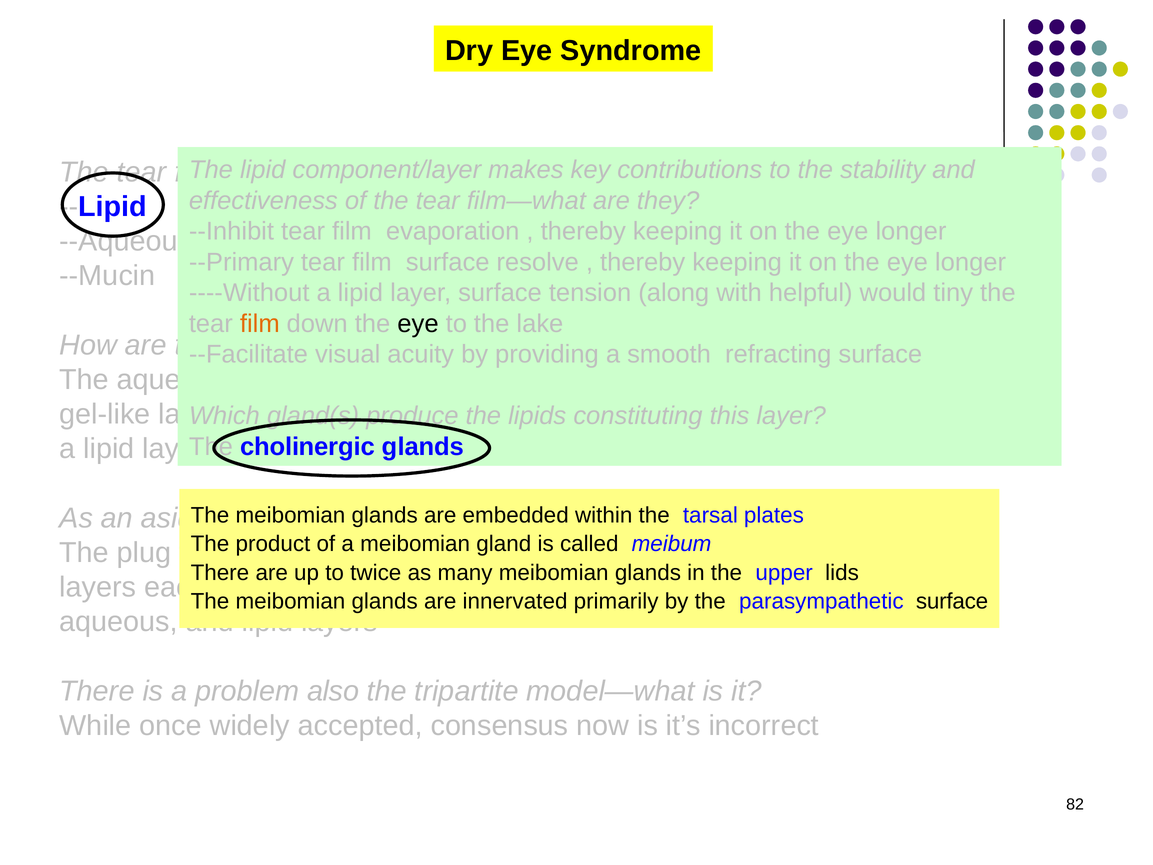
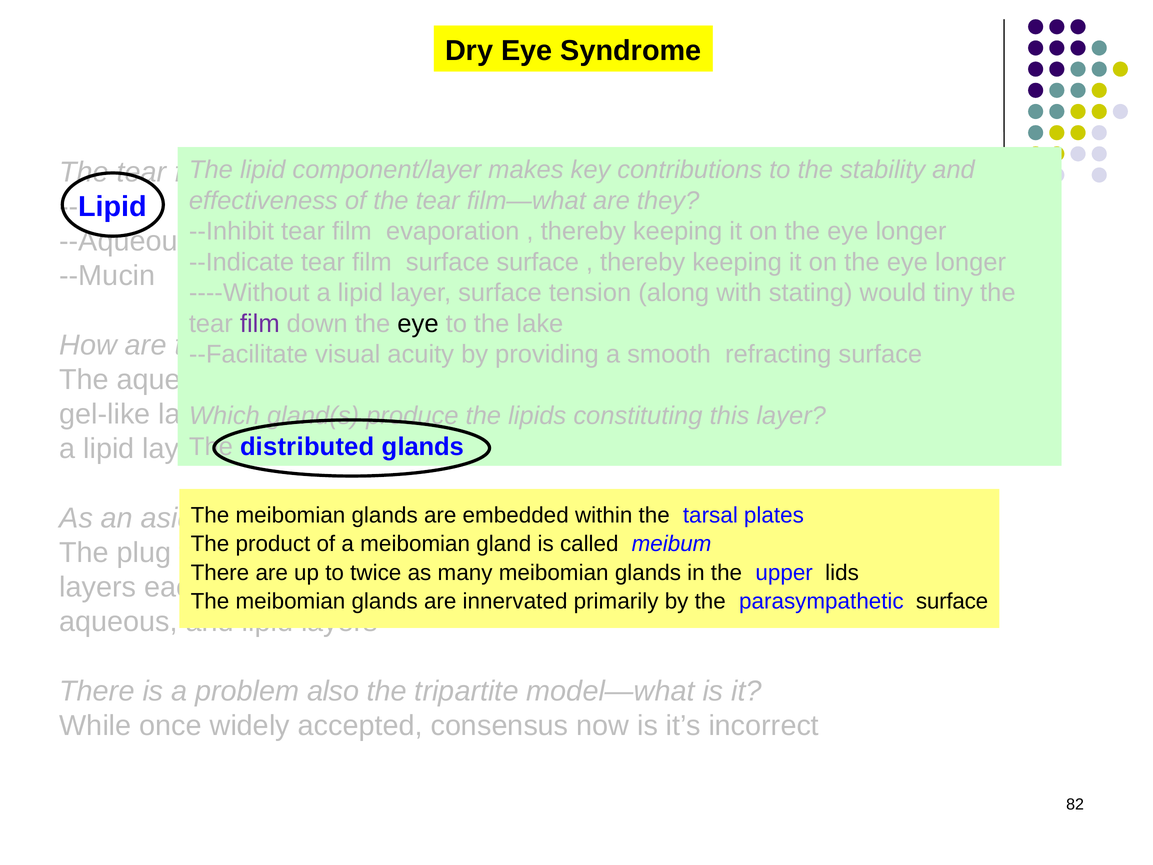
--Primary: --Primary -> --Indicate (242, 262)
surface resolve: resolve -> surface (538, 262)
helpful: helpful -> stating (811, 293)
film colour: orange -> purple (260, 324)
cholinergic: cholinergic -> distributed (307, 446)
